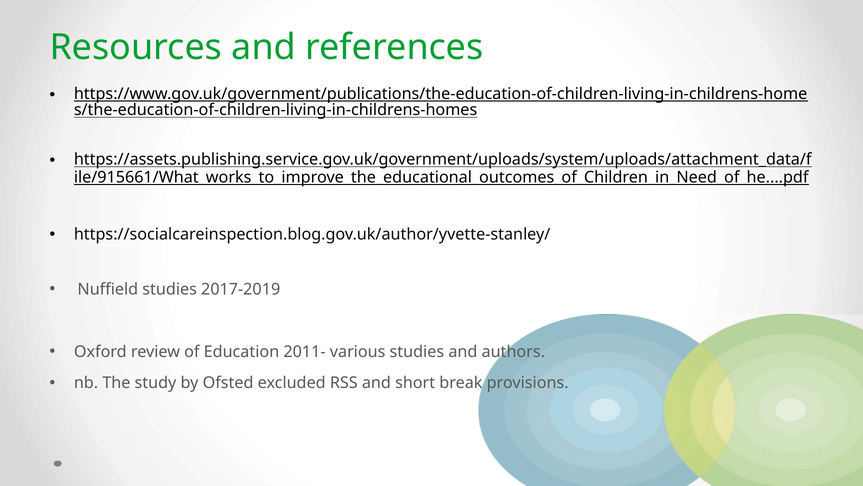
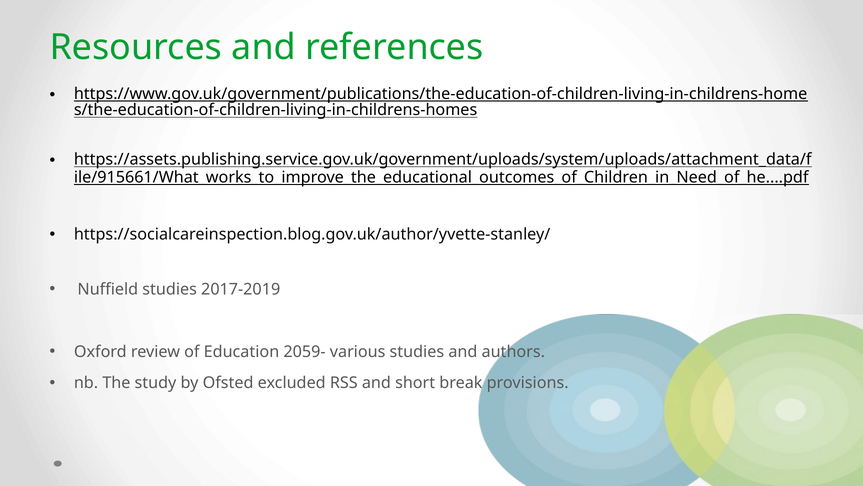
2011-: 2011- -> 2059- (305, 351)
